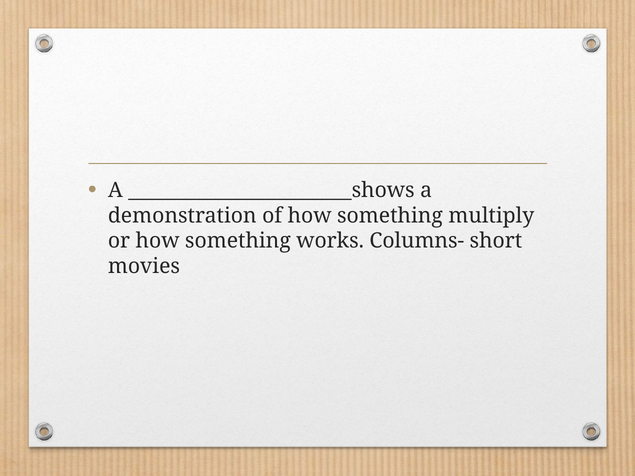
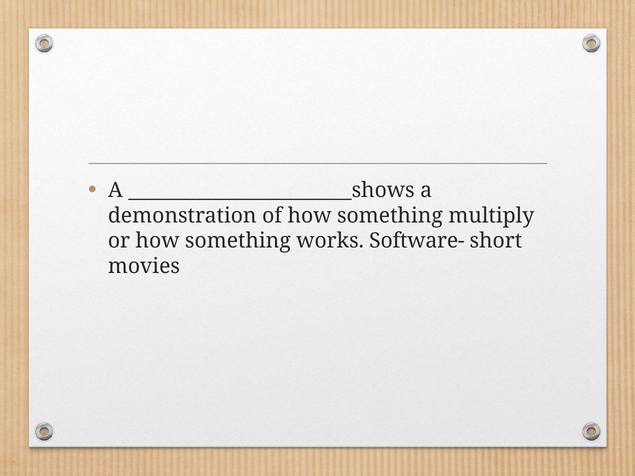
Columns-: Columns- -> Software- (417, 241)
